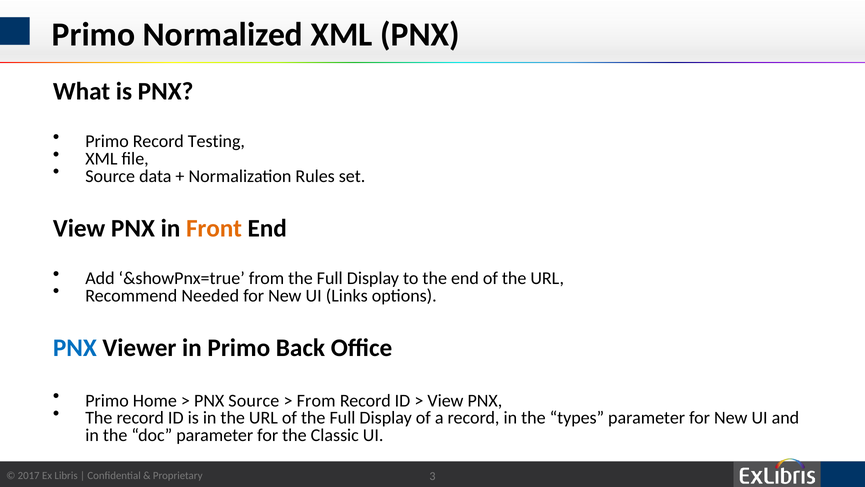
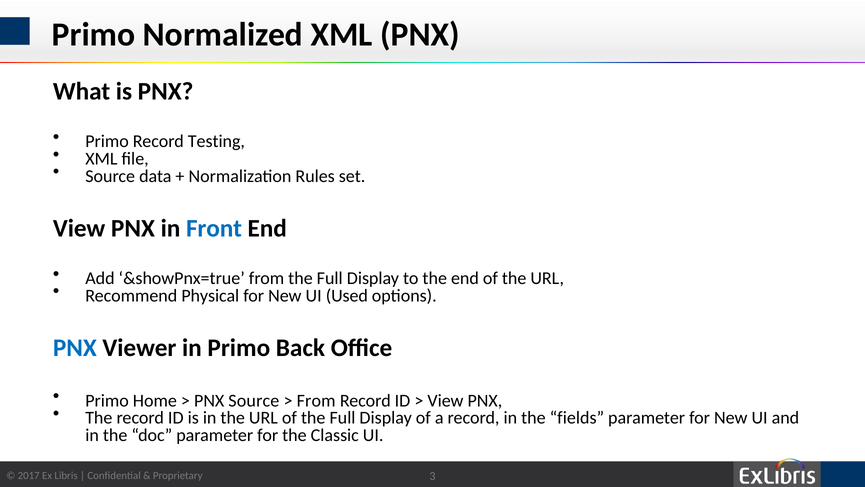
Front colour: orange -> blue (214, 228)
Needed: Needed -> Physical (210, 295)
Links: Links -> Used (347, 295)
types: types -> fields (577, 418)
